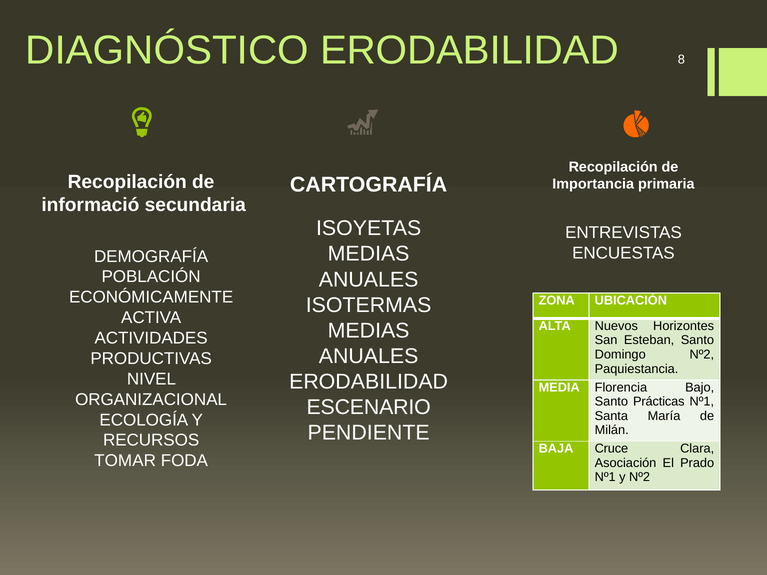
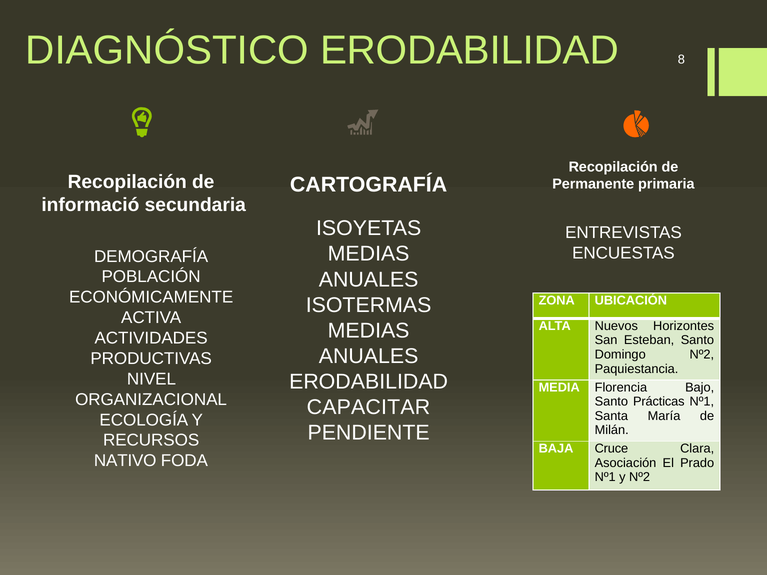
Importancia: Importancia -> Permanente (593, 184)
ESCENARIO: ESCENARIO -> CAPACITAR (368, 408)
TOMAR: TOMAR -> NATIVO (125, 461)
